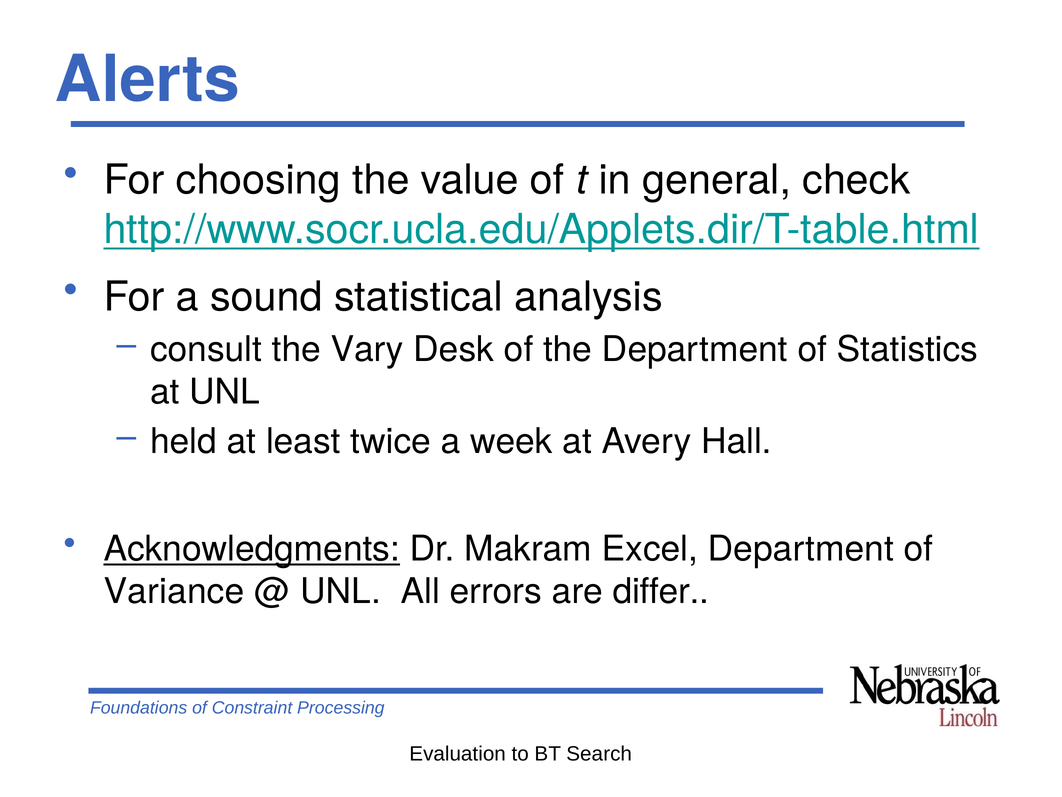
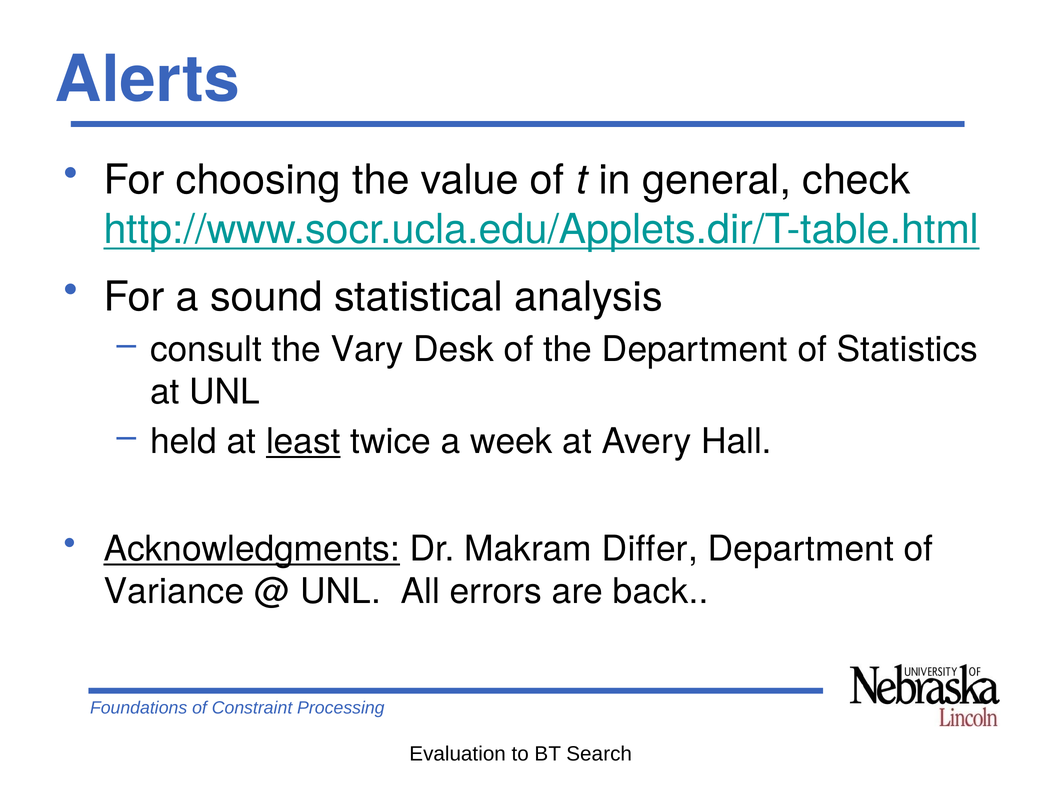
least underline: none -> present (303, 442)
Excel: Excel -> Differ (650, 549)
differ: differ -> back (661, 591)
